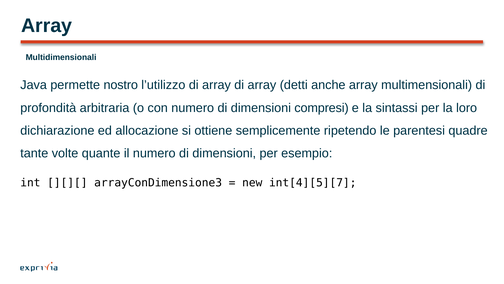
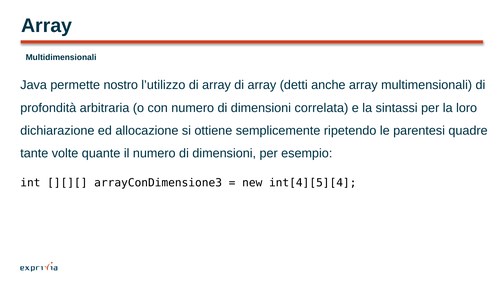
compresi: compresi -> correlata (321, 108)
int[4][5][7: int[4][5][7 -> int[4][5][4 (313, 182)
